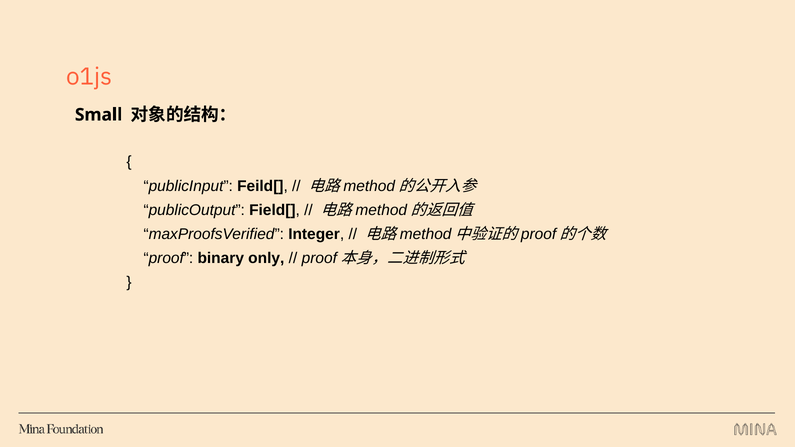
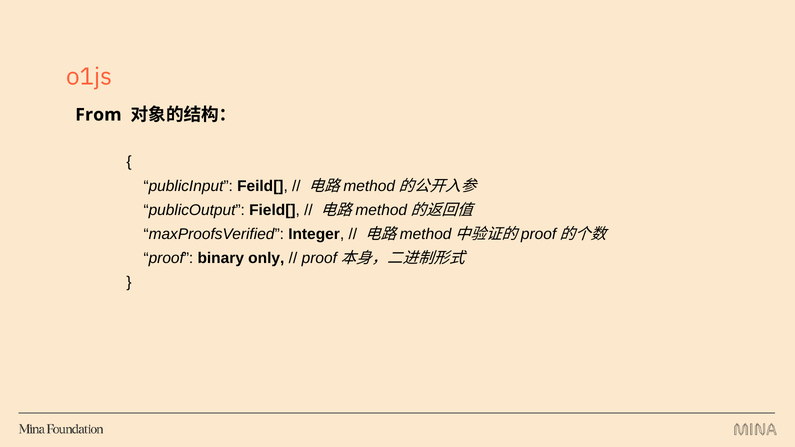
Small: Small -> From (98, 115)
